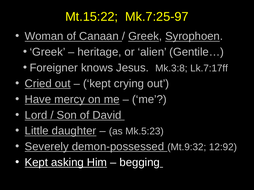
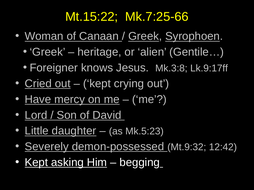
Mk.7:25-97: Mk.7:25-97 -> Mk.7:25-66 (157, 17)
Lk.7:17ff: Lk.7:17ff -> Lk.9:17ff (209, 68)
12:92: 12:92 -> 12:42 (223, 147)
